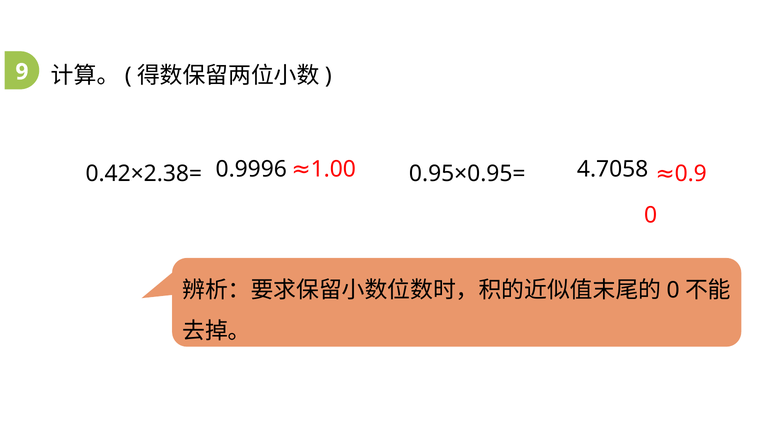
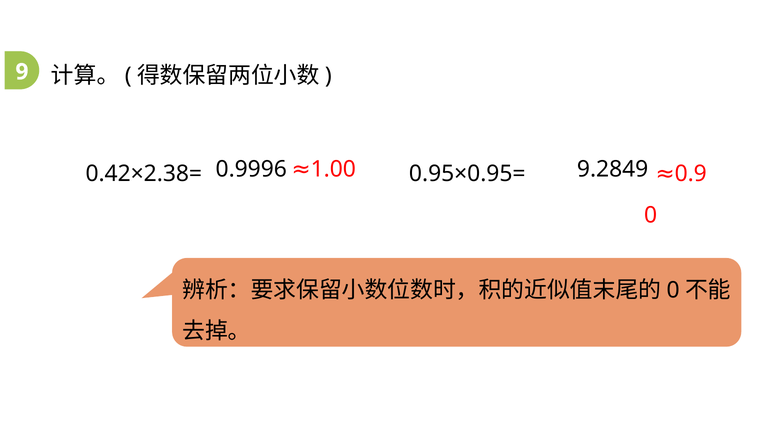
4.7058: 4.7058 -> 9.2849 (613, 169)
